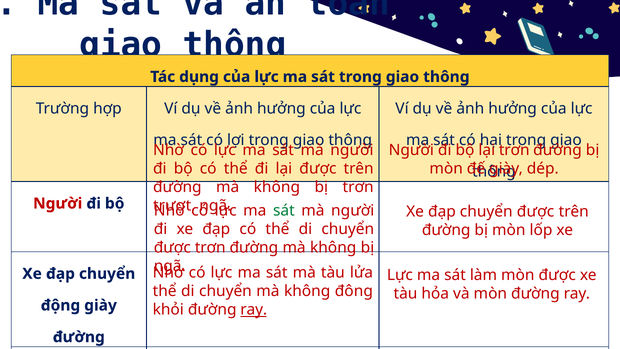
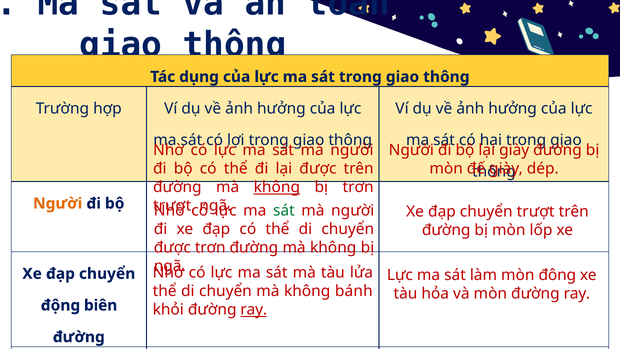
lại trơn: trơn -> giày (514, 150)
không underline: none -> present (277, 187)
Người colour: red -> orange (58, 203)
đạp chuyển được: được -> trượt (536, 212)
mòn được: được -> đông (557, 275)
đông: đông -> bánh (354, 291)
động giày: giày -> biên (101, 305)
